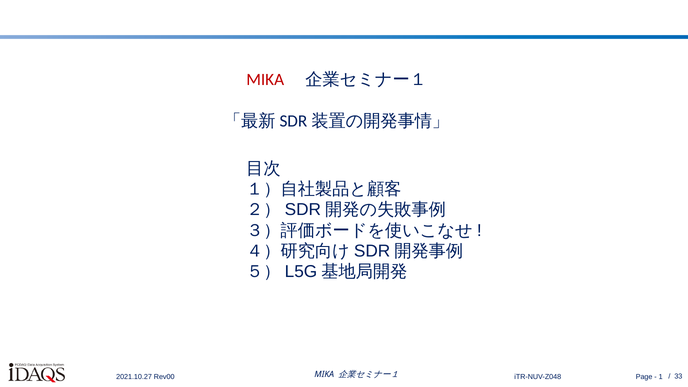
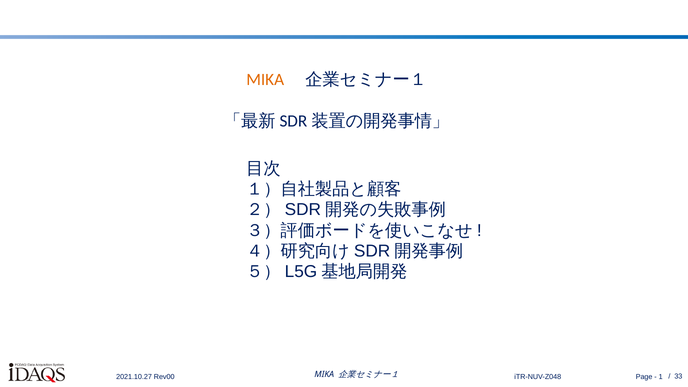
MIKA colour: red -> orange (265, 80)
